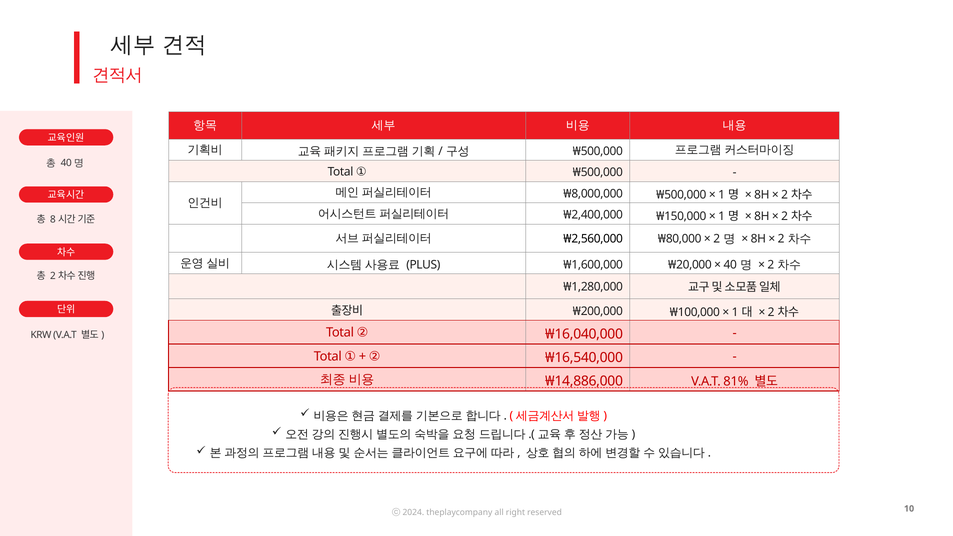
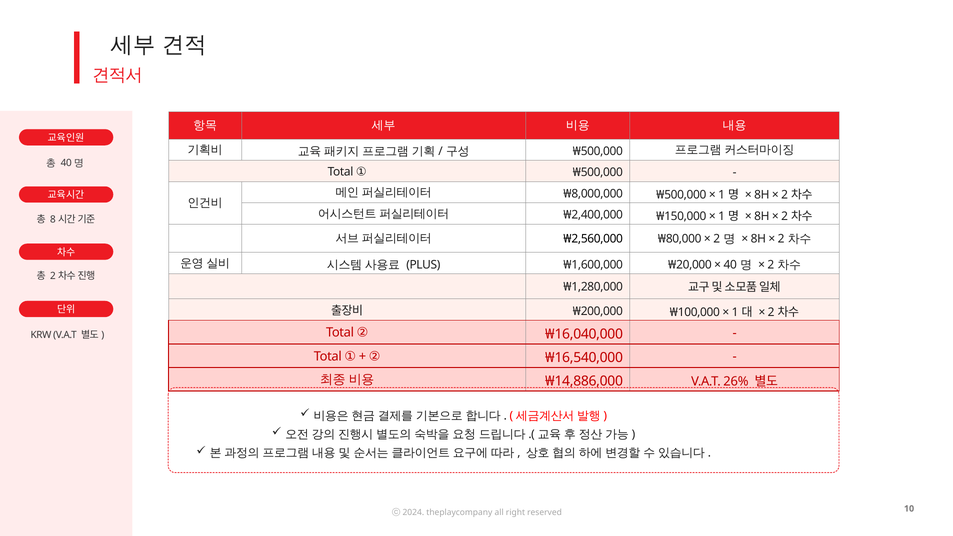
81%: 81% -> 26% (736, 382)
